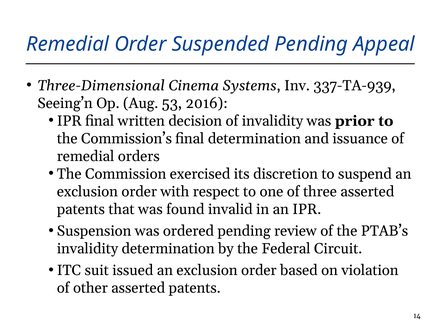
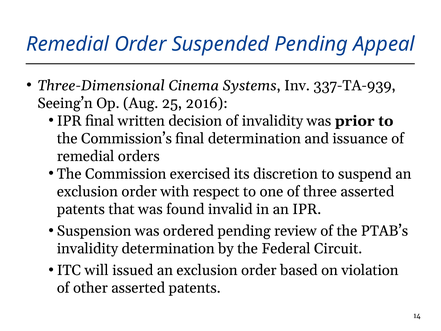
53: 53 -> 25 (172, 103)
suit: suit -> will (97, 270)
